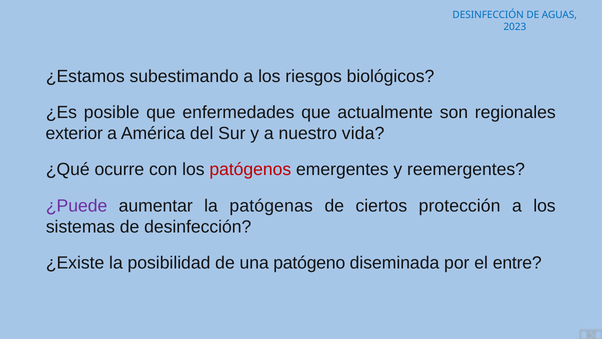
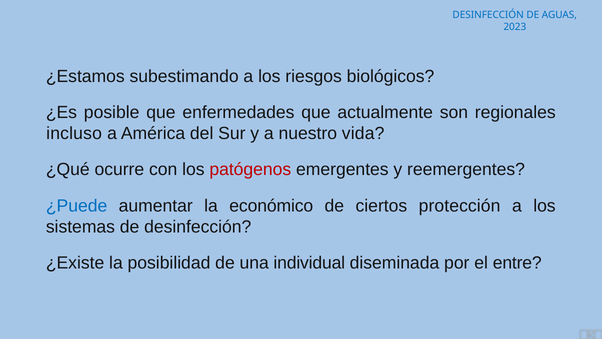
exterior: exterior -> incluso (74, 133)
¿Puede colour: purple -> blue (77, 206)
patógenas: patógenas -> económico (271, 206)
patógeno: patógeno -> individual (309, 263)
